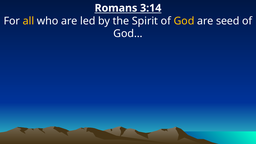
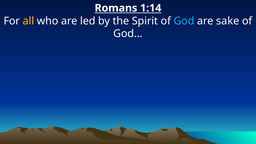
3:14: 3:14 -> 1:14 (151, 8)
God colour: yellow -> light blue (184, 21)
seed: seed -> sake (228, 21)
